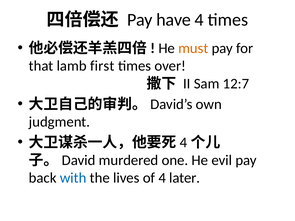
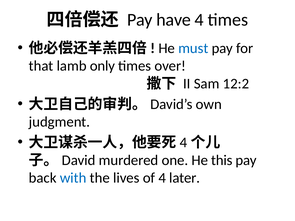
must colour: orange -> blue (193, 48)
first: first -> only (102, 66)
12:7: 12:7 -> 12:2 (236, 84)
evil: evil -> this (222, 160)
